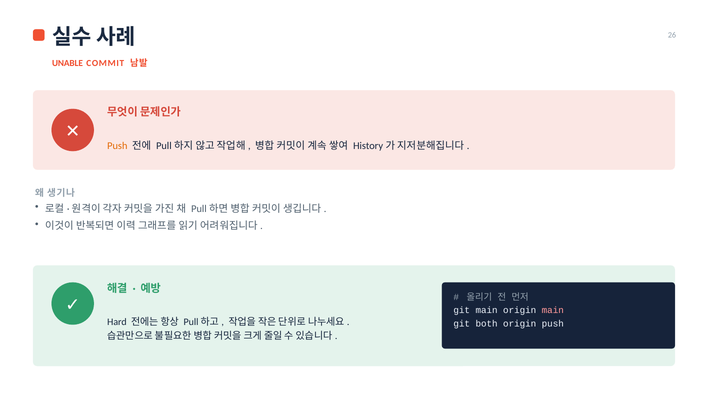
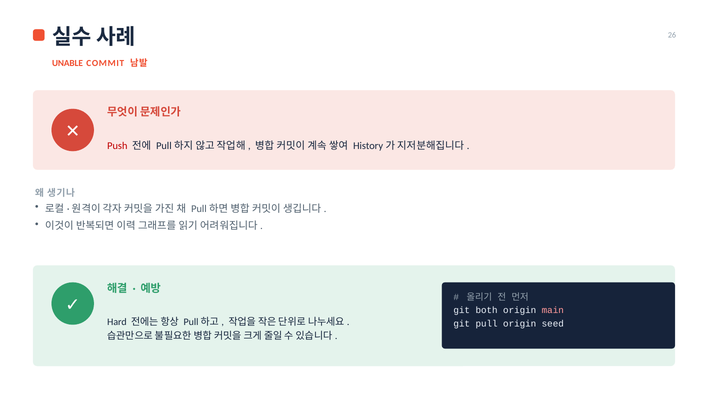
Push colour: orange -> red (117, 146)
git main: main -> both (487, 310)
git both: both -> pull (487, 324)
origin push: push -> seed (553, 324)
